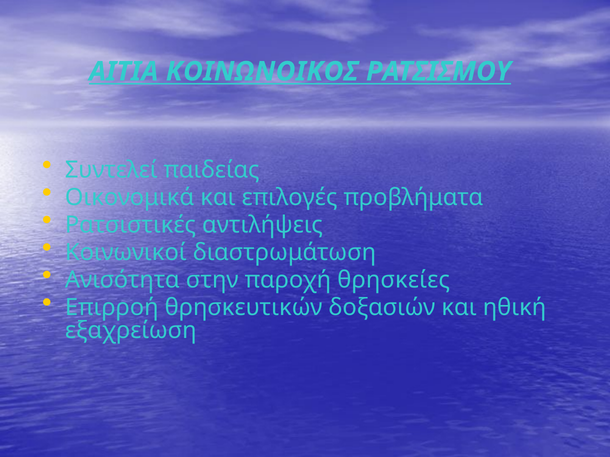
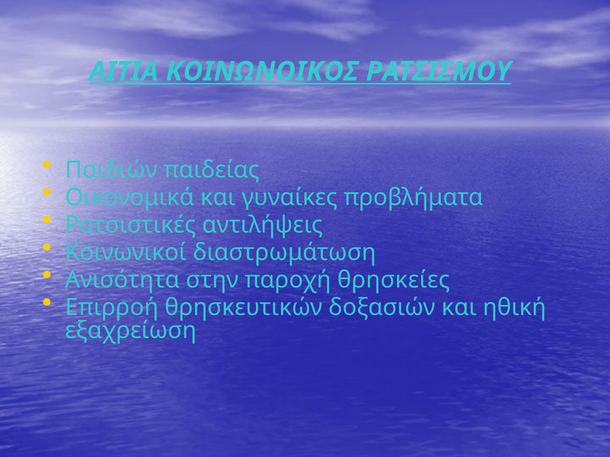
Συντελεί: Συντελεί -> Παιδιών (111, 170)
επιλογές: επιλογές -> γυναίκες (290, 198)
